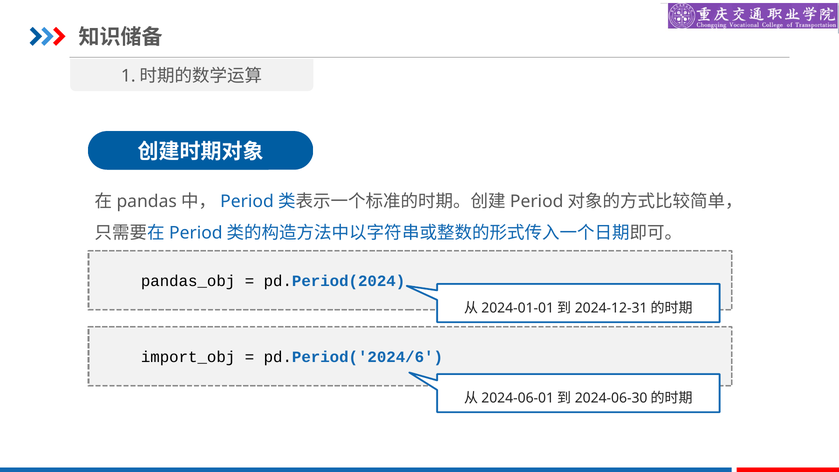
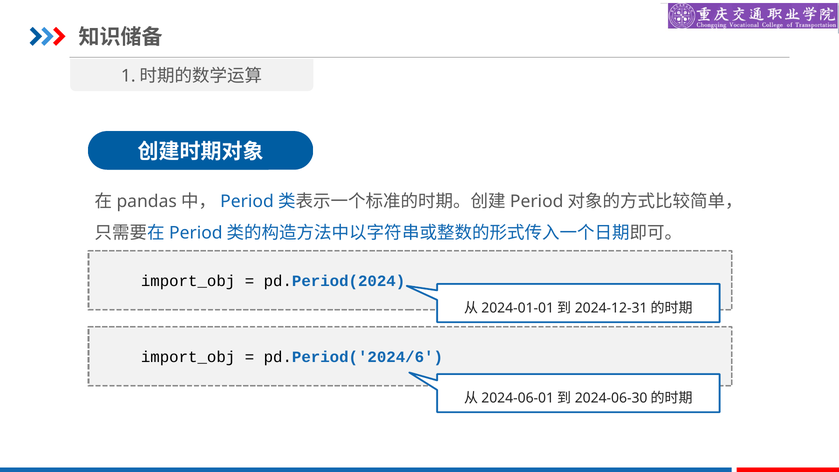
pandas_obj: pandas_obj -> import_obj (188, 281)
